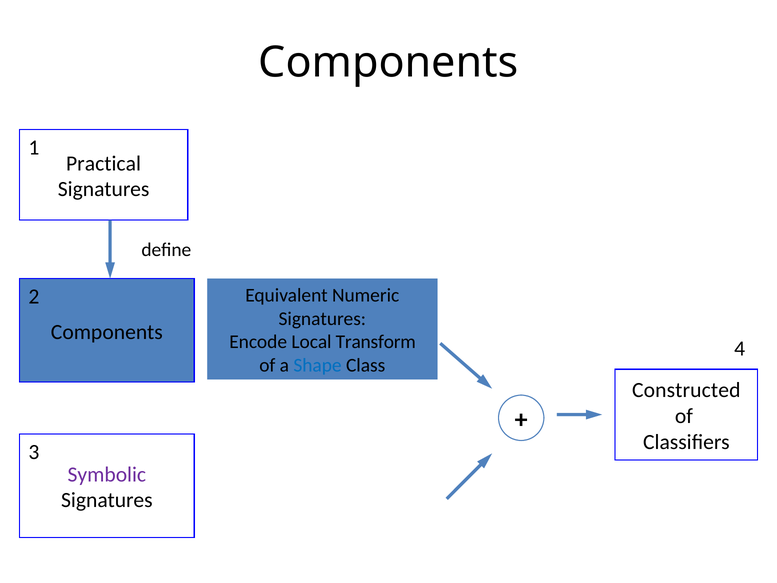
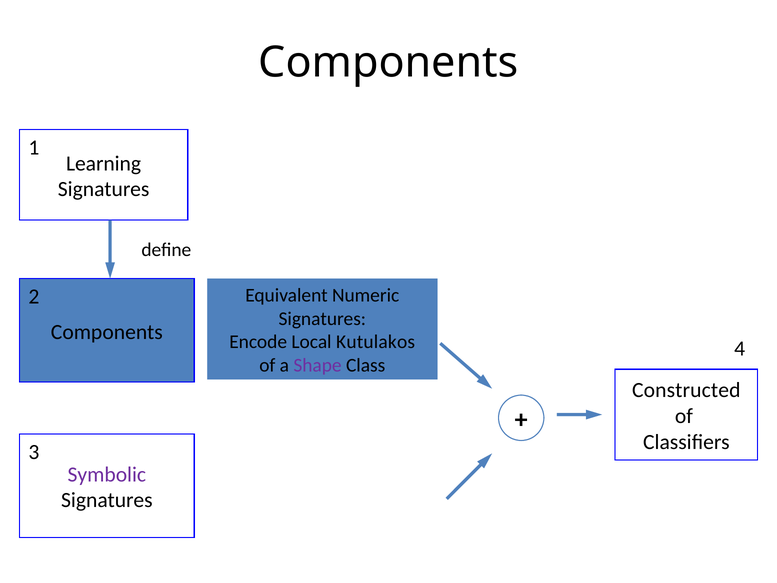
Practical: Practical -> Learning (104, 163)
Transform: Transform -> Kutulakos (376, 342)
Shape colour: blue -> purple (318, 365)
